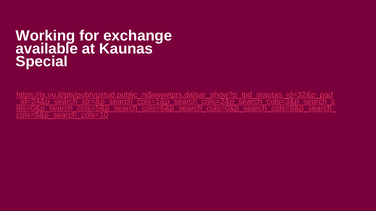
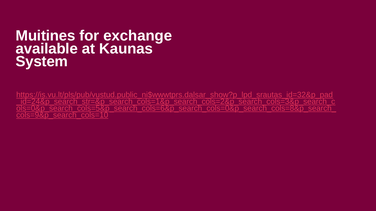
Working: Working -> Muitines (46, 36)
Special: Special -> System (42, 62)
